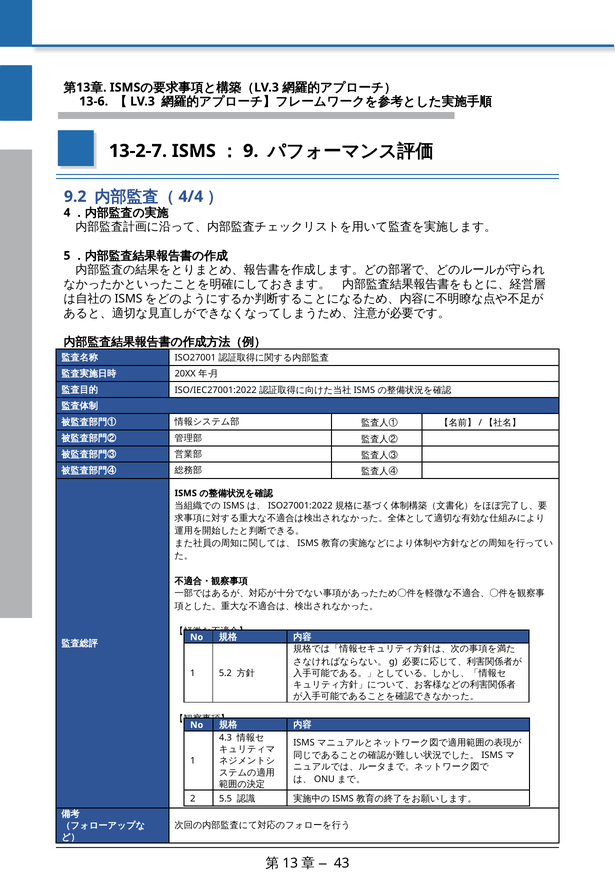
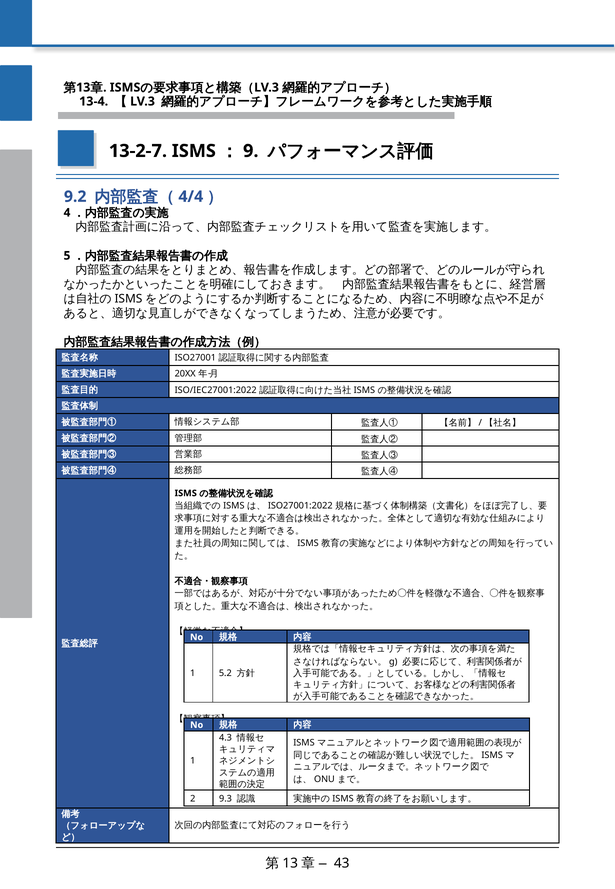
13-6: 13-6 -> 13-4 (94, 101)
5.5: 5.5 -> 9.3 (225, 798)
